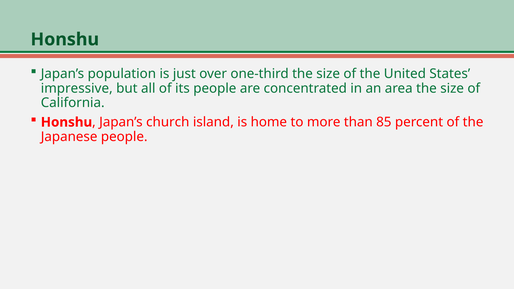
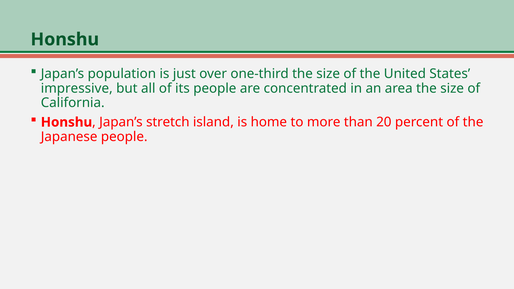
church: church -> stretch (168, 122)
85: 85 -> 20 (384, 122)
